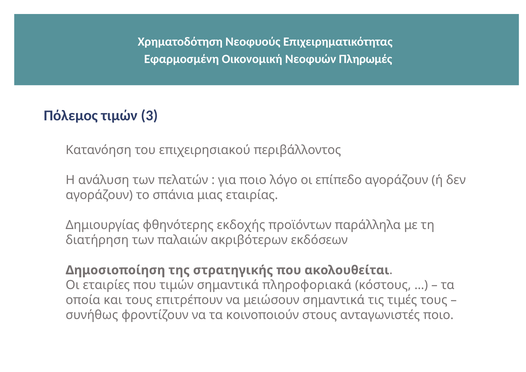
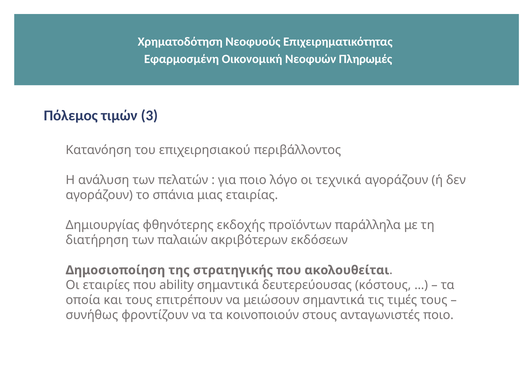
επίπεδο: επίπεδο -> τεχνικά (339, 180)
που τιμών: τιμών -> ability (177, 285)
πληροφοριακά: πληροφοριακά -> δευτερεύουσας (307, 285)
